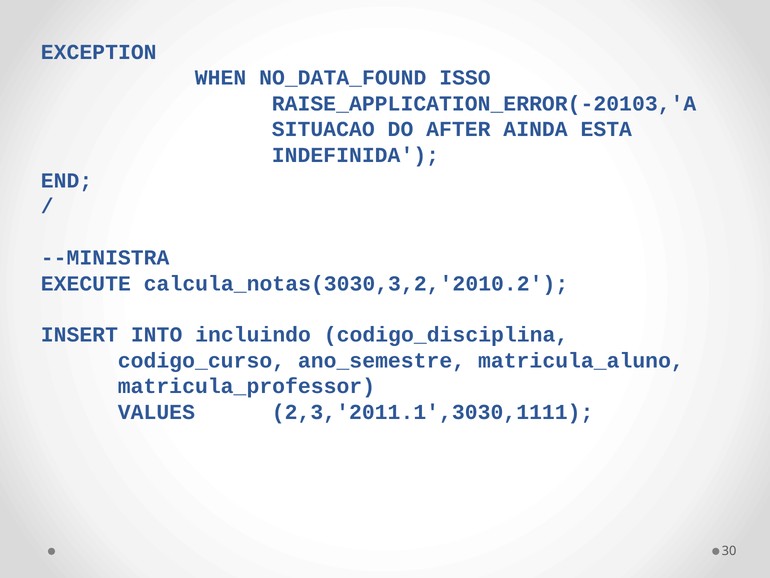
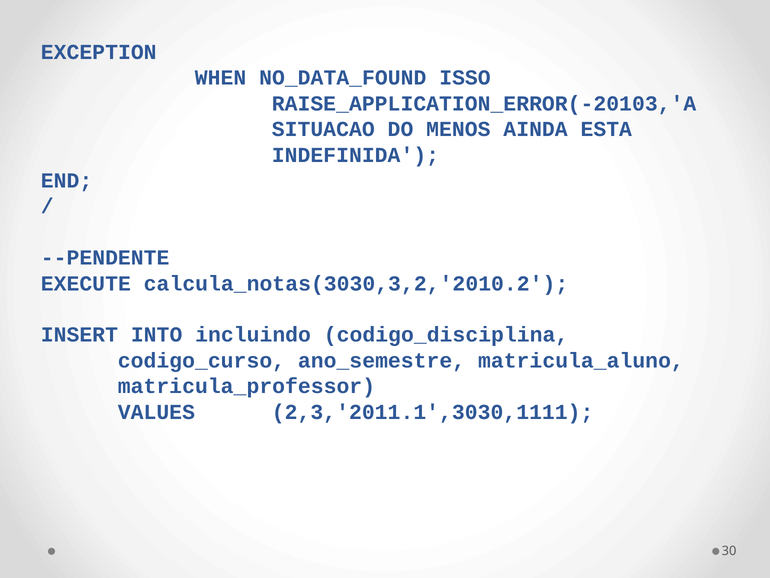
AFTER: AFTER -> MENOS (458, 129)
--MINISTRA: --MINISTRA -> --PENDENTE (105, 258)
